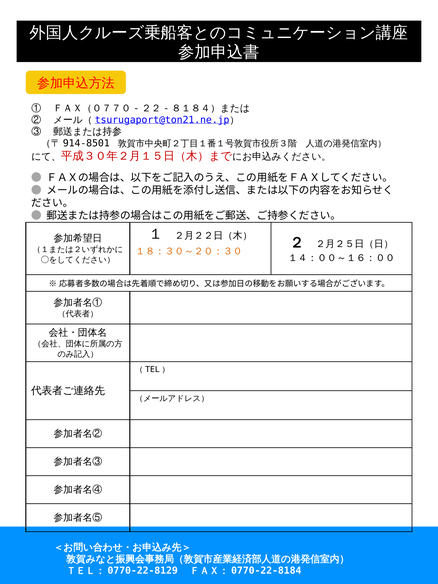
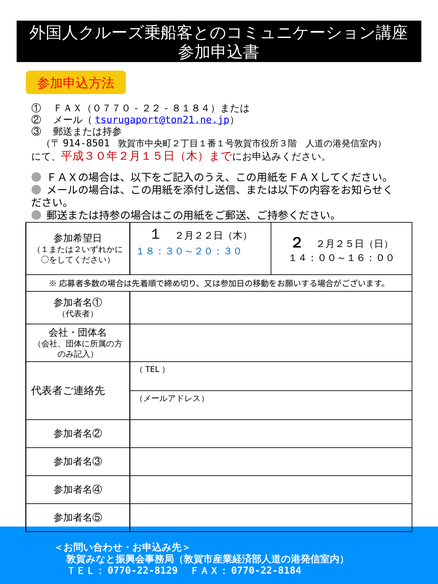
１８：３０～２０：３０ colour: orange -> blue (189, 251)
